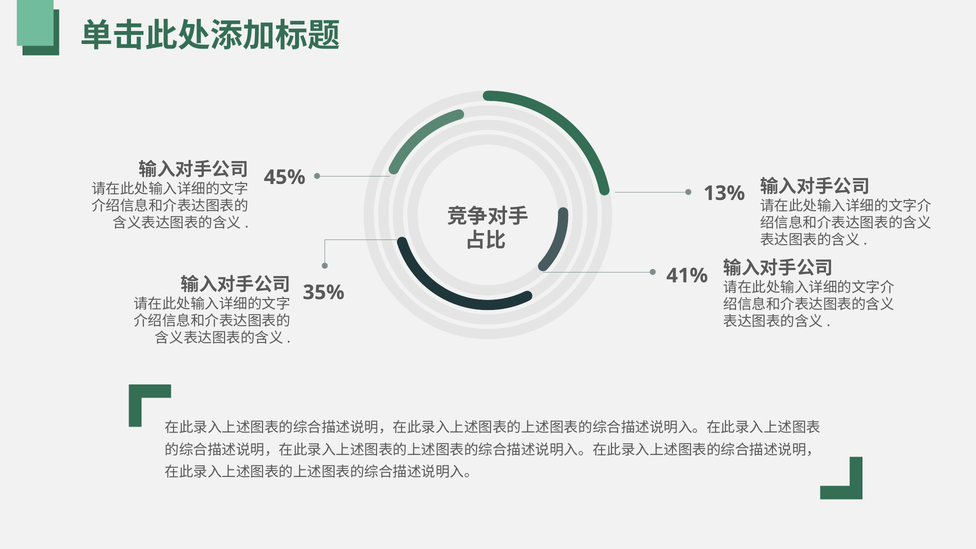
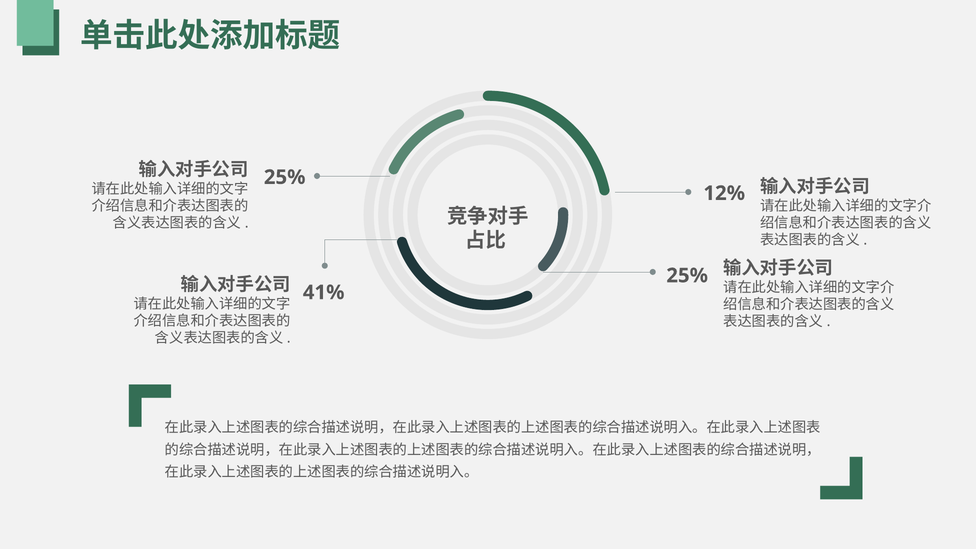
45%: 45% -> 25% (285, 177)
13%: 13% -> 12% (724, 193)
41%: 41% -> 25% (687, 276)
35%: 35% -> 41% (324, 292)
